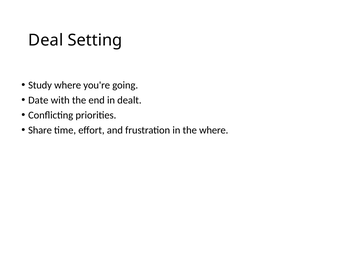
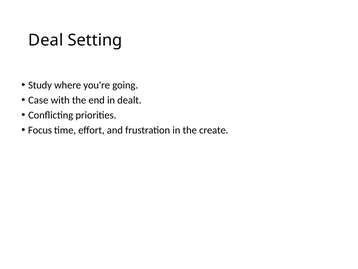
Date: Date -> Case (38, 100)
Share: Share -> Focus (40, 130)
the where: where -> create (214, 130)
